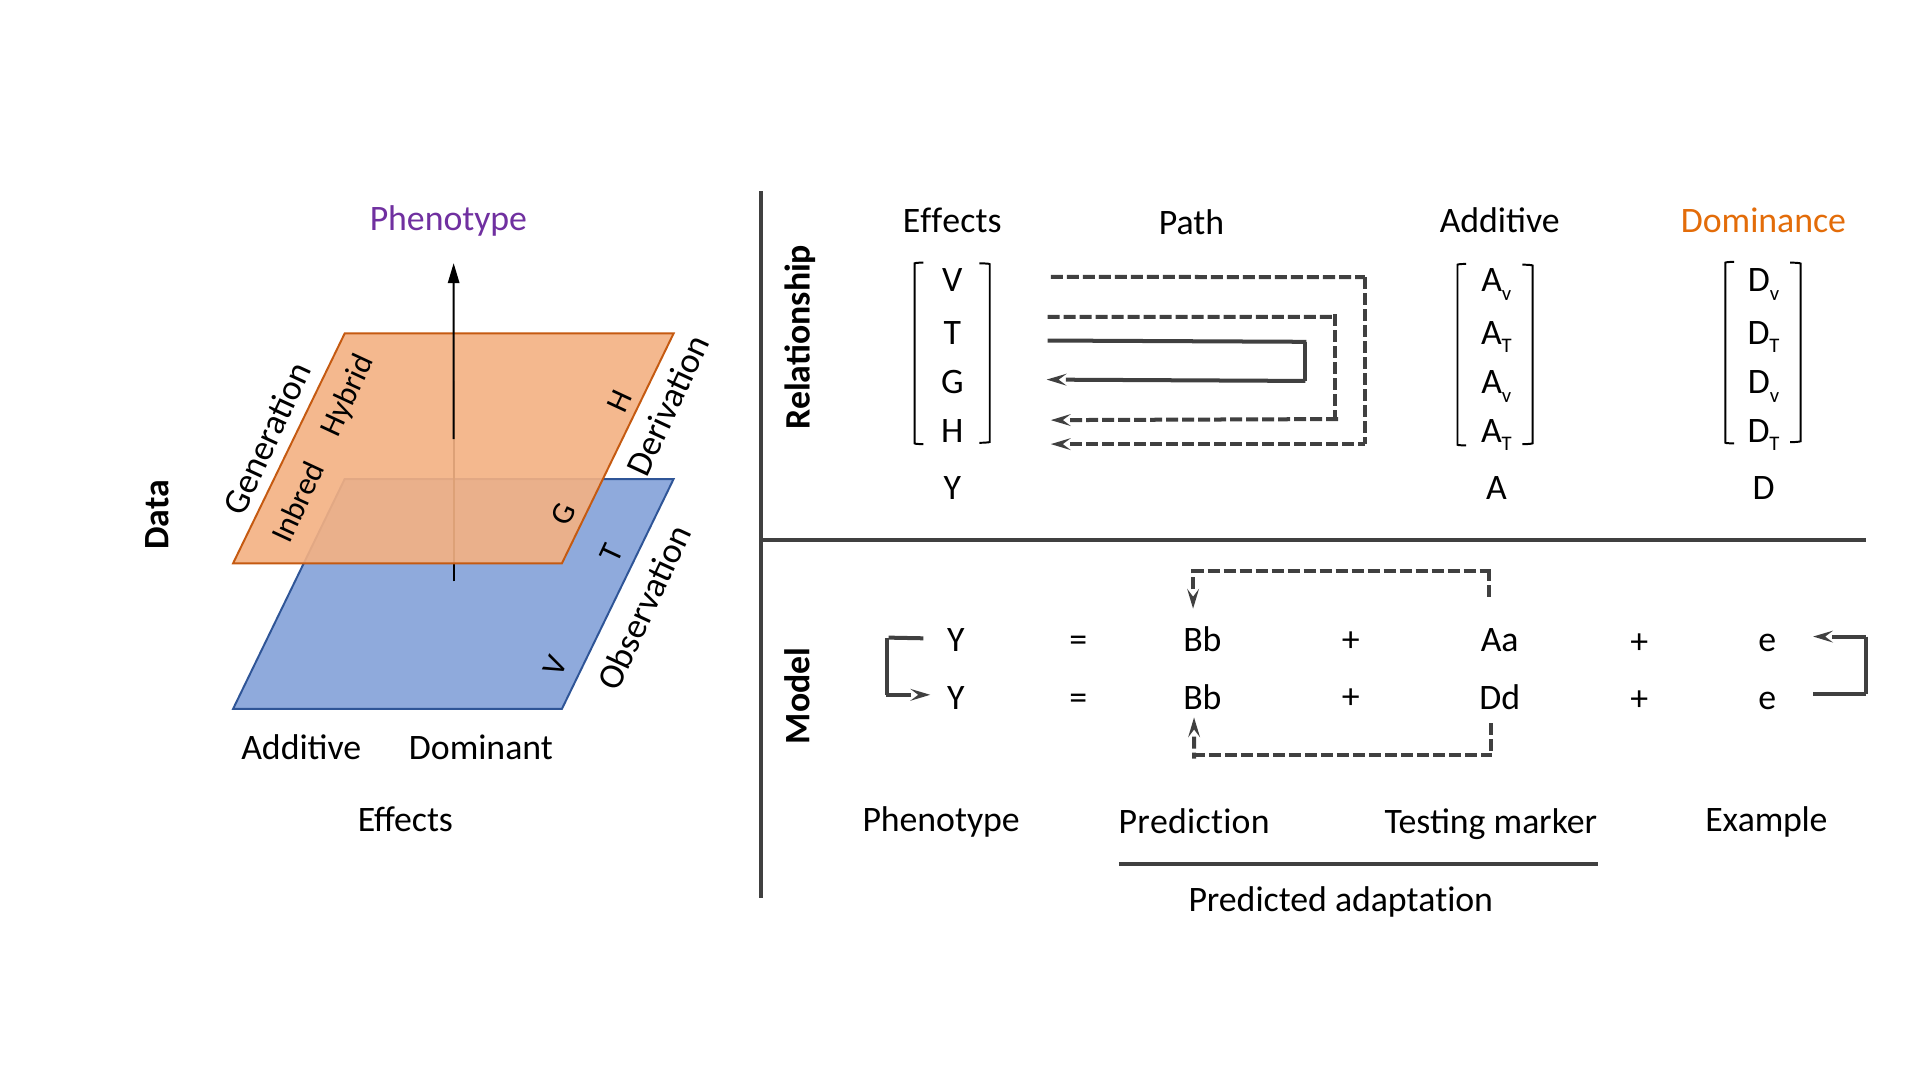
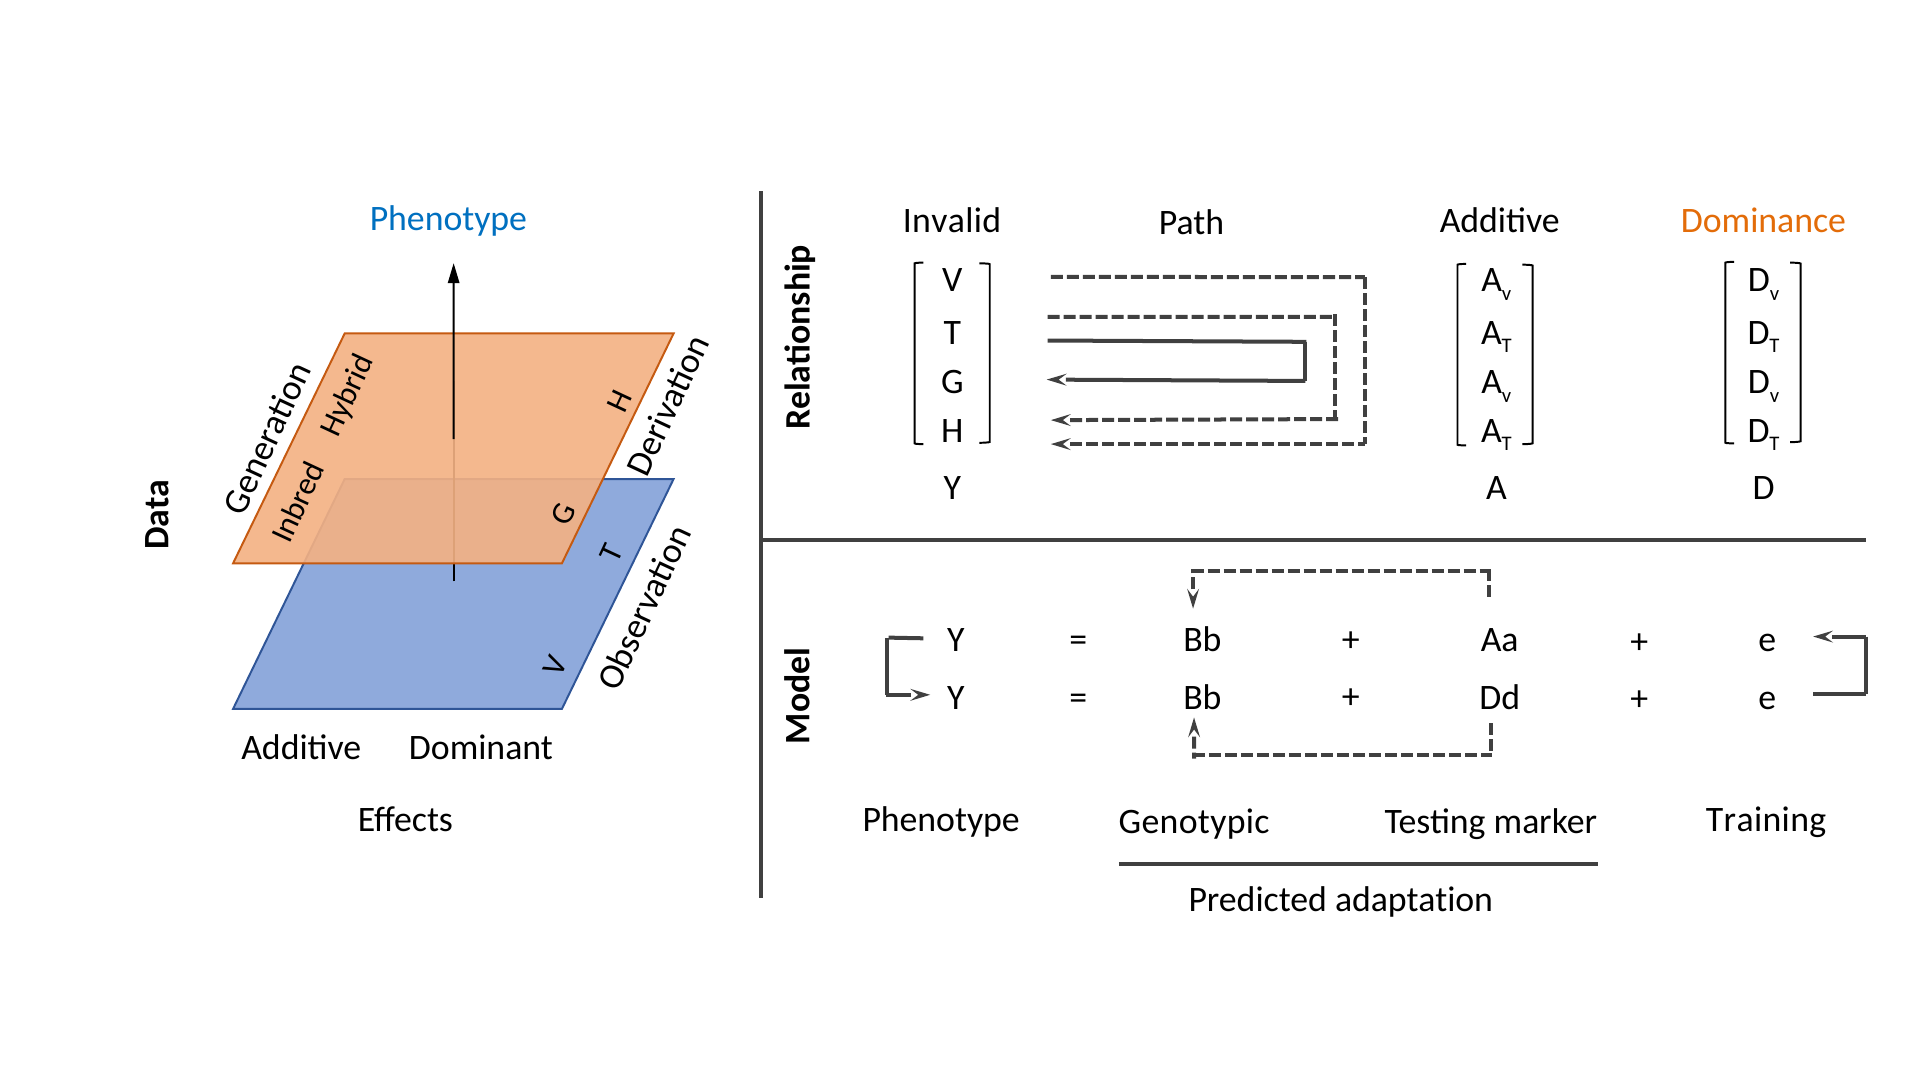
Phenotype colour: purple -> blue (448, 219)
Effects: Effects -> Invalid (952, 221)
Prediction: Prediction -> Genotypic (1194, 821)
Example: Example -> Training (1766, 820)
